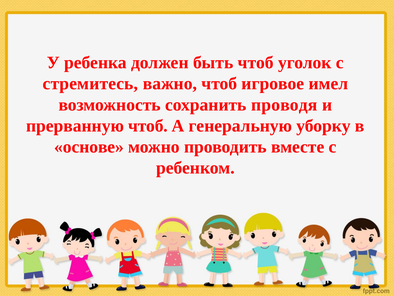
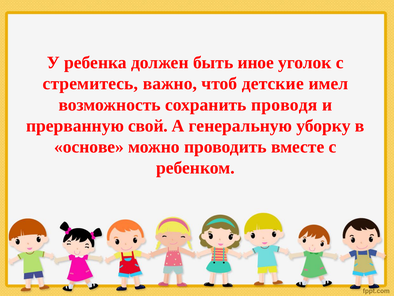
быть чтоб: чтоб -> иное (256, 63)
игровое: игровое -> детские (273, 84)
прерванную чтоб: чтоб -> свой (148, 126)
